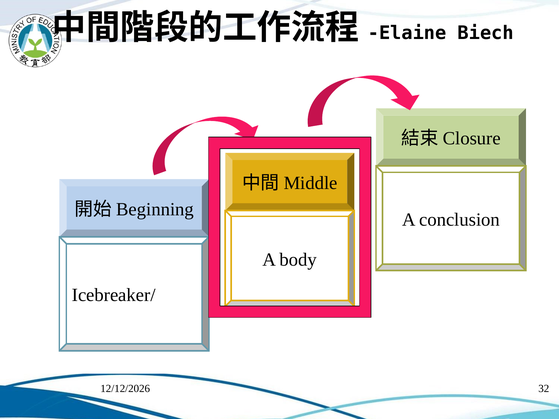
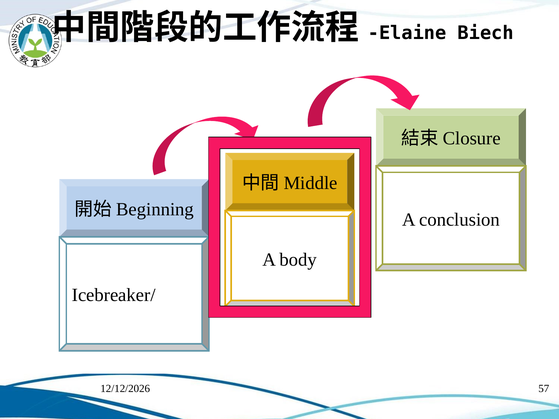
32: 32 -> 57 (544, 389)
